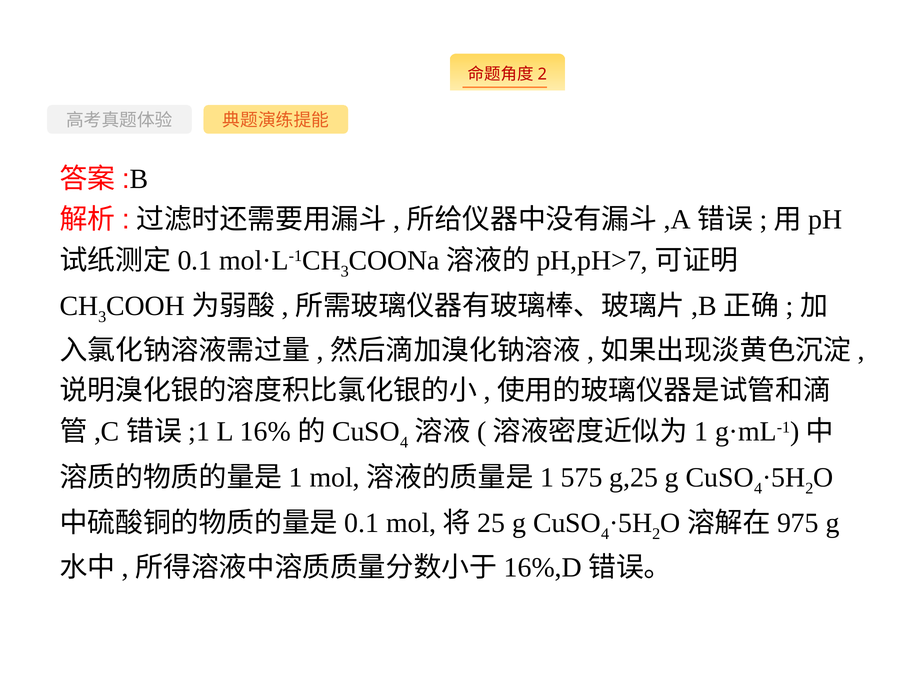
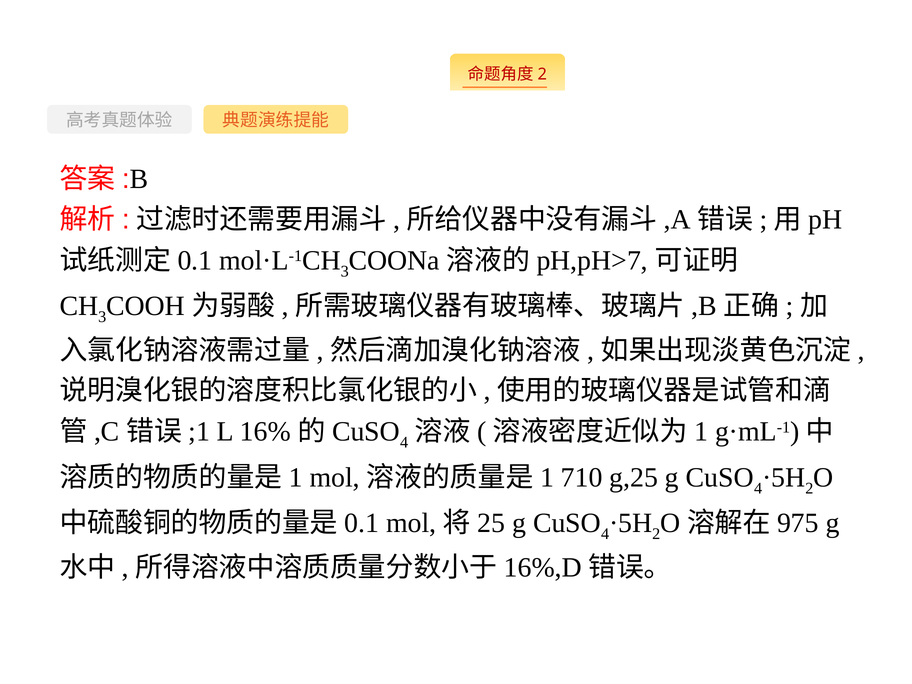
575: 575 -> 710 (582, 477)
